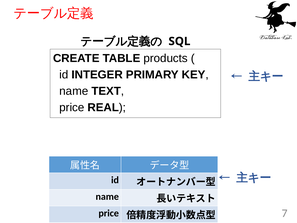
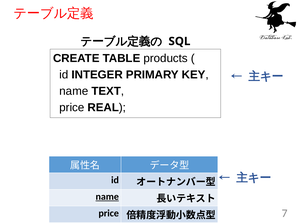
name underline: none -> present (107, 196)
